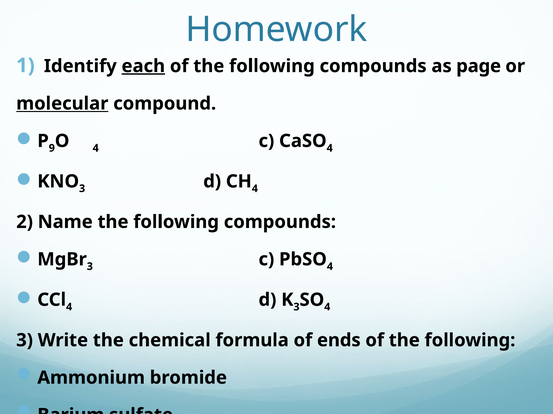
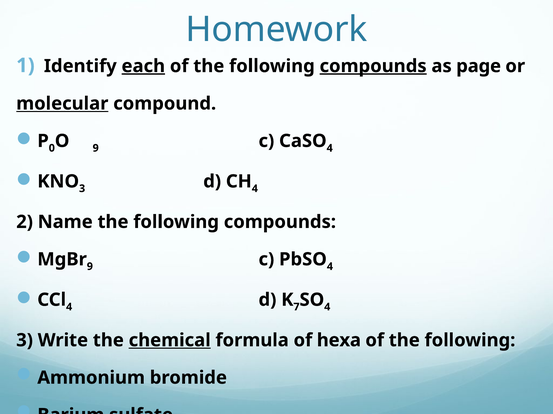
compounds underline: none -> present (373, 66)
9: 9 -> 0 (52, 148)
4: 4 -> 9 (96, 148)
3: 3 -> 9 (90, 267)
3: 3 -> 7 (296, 307)
chemical underline: none -> present (170, 341)
ends: ends -> hexa (339, 341)
